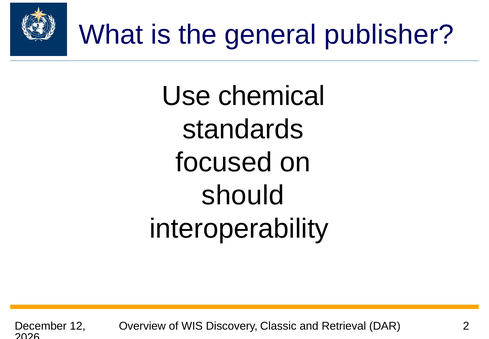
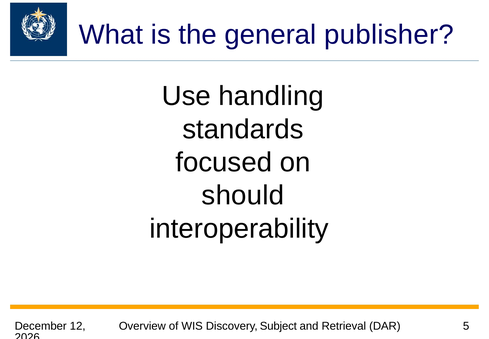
chemical: chemical -> handling (271, 96)
Classic: Classic -> Subject (278, 326)
2: 2 -> 5 (466, 326)
